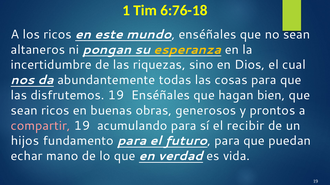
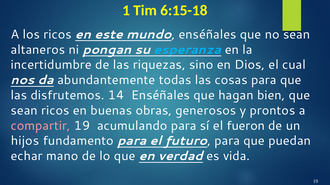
6:76-18: 6:76-18 -> 6:15-18 (184, 10)
esperanza colour: yellow -> light blue (187, 50)
disfrutemos 19: 19 -> 14 (116, 96)
recibir: recibir -> fueron (246, 126)
